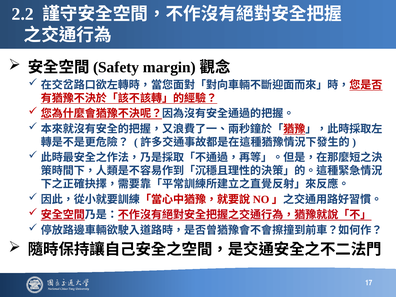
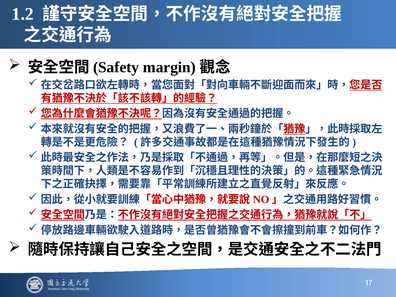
2.2: 2.2 -> 1.2 (23, 14)
